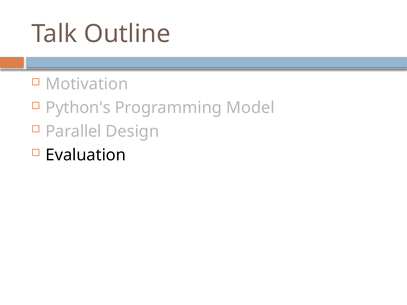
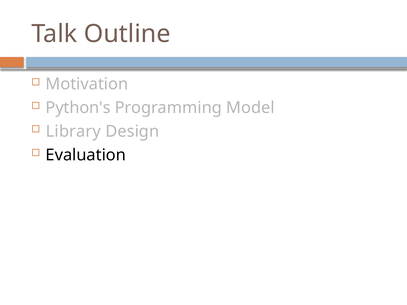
Parallel: Parallel -> Library (73, 132)
